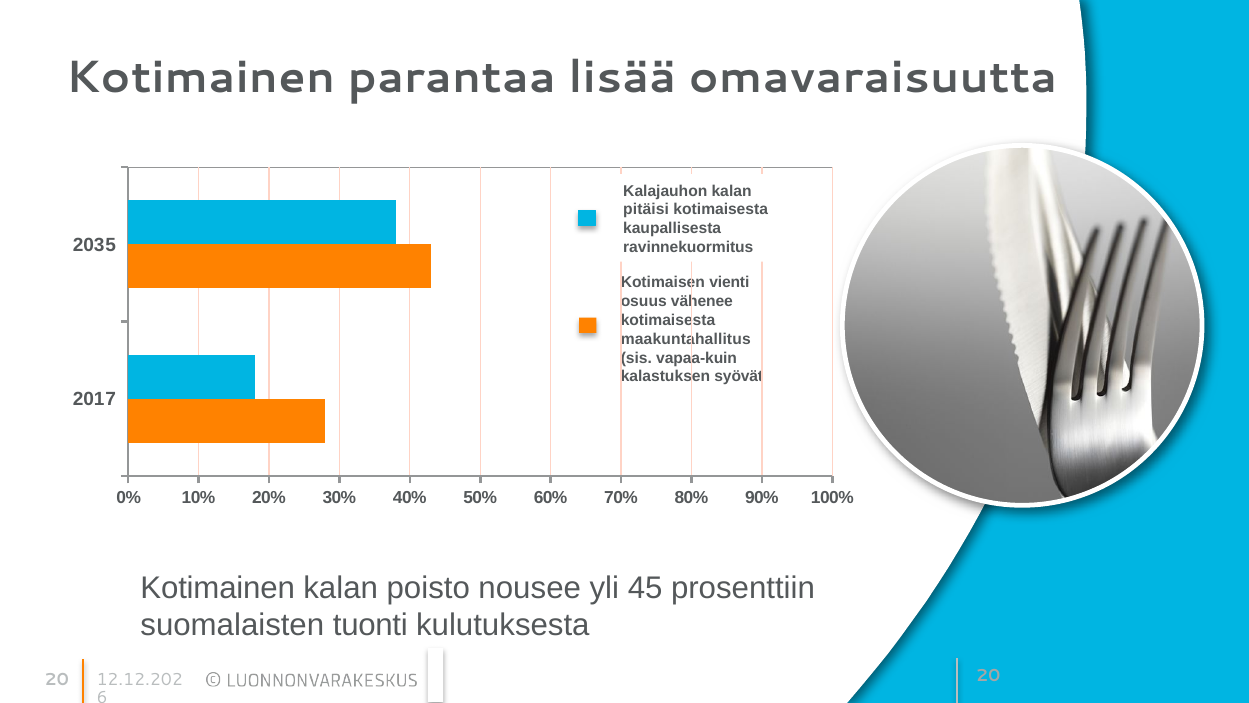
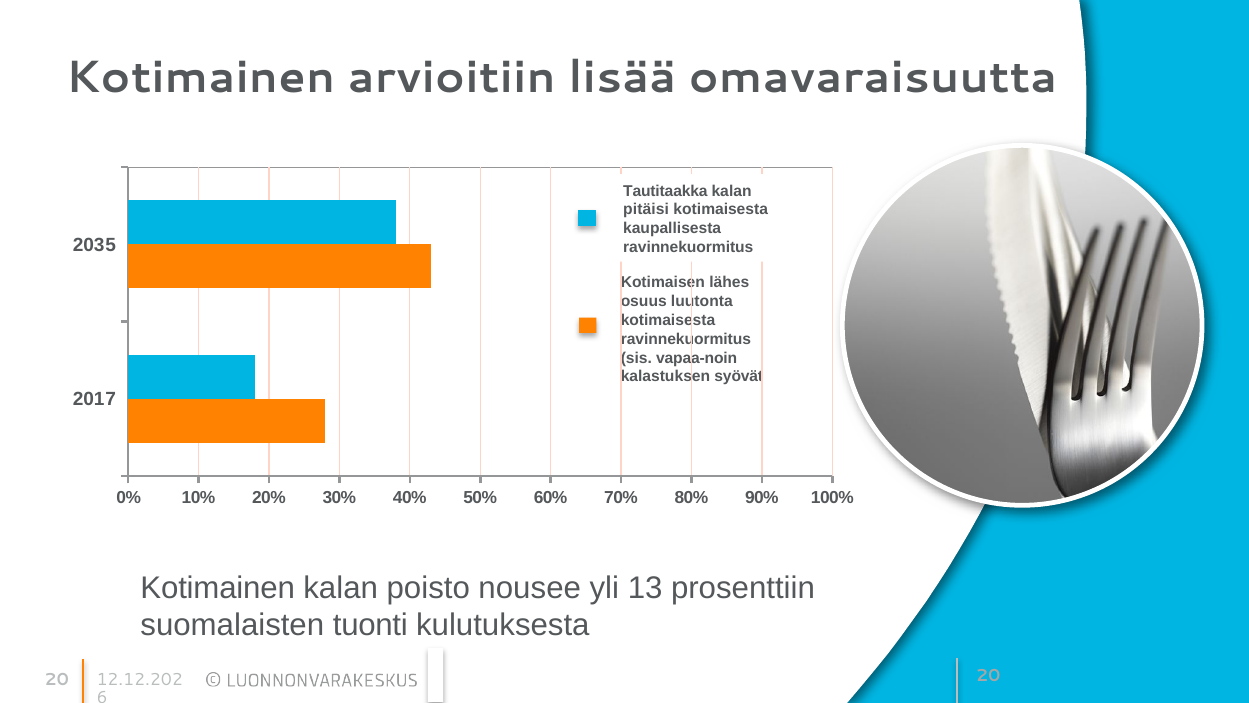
parantaa: parantaa -> arvioitiin (452, 77)
Kalajauhon: Kalajauhon -> Tautitaakka (665, 191)
vienti: vienti -> lähes (729, 283)
vähenee: vähenee -> luutonta (702, 301)
maakuntahallitus: maakuntahallitus -> ravinnekuormitus (686, 339)
vapaa-kuin: vapaa-kuin -> vapaa-noin (697, 358)
45: 45 -> 13 (645, 587)
